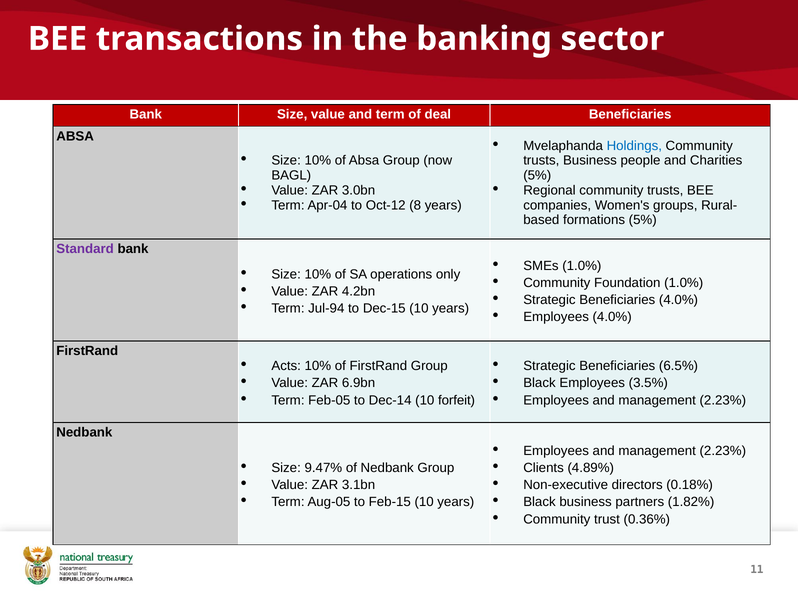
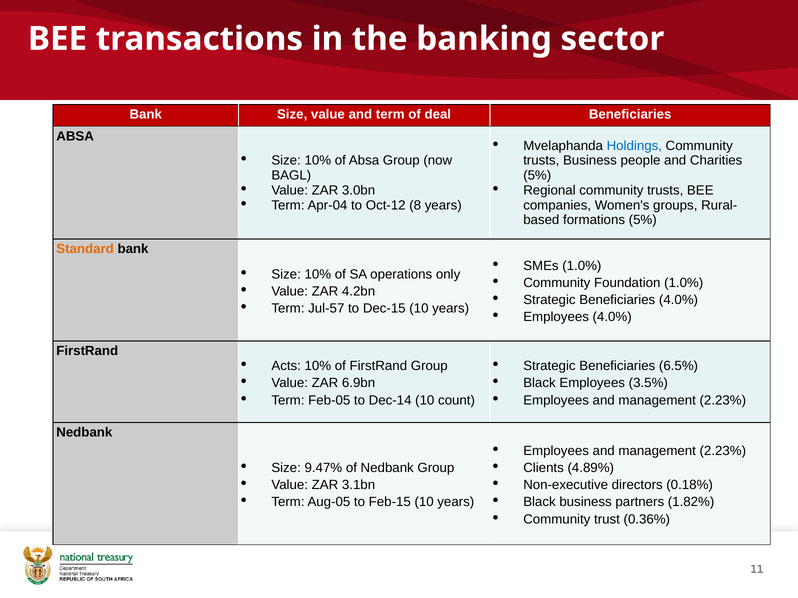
Standard colour: purple -> orange (85, 249)
Jul-94: Jul-94 -> Jul-57 (326, 309)
forfeit: forfeit -> count (457, 401)
